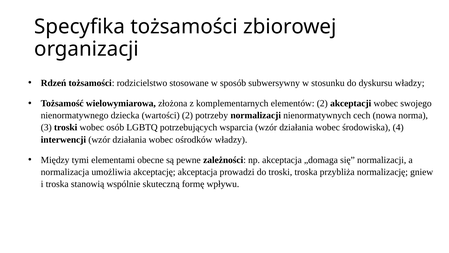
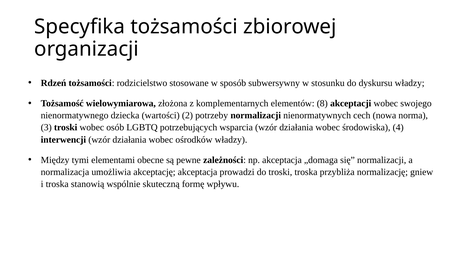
elementów 2: 2 -> 8 (322, 103)
